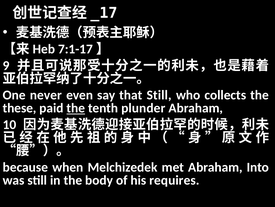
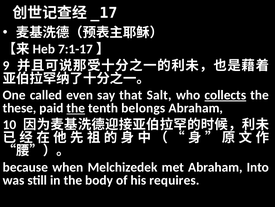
never: never -> called (46, 95)
that Still: Still -> Salt (159, 95)
collects underline: none -> present (225, 95)
plunder: plunder -> belongs (143, 108)
